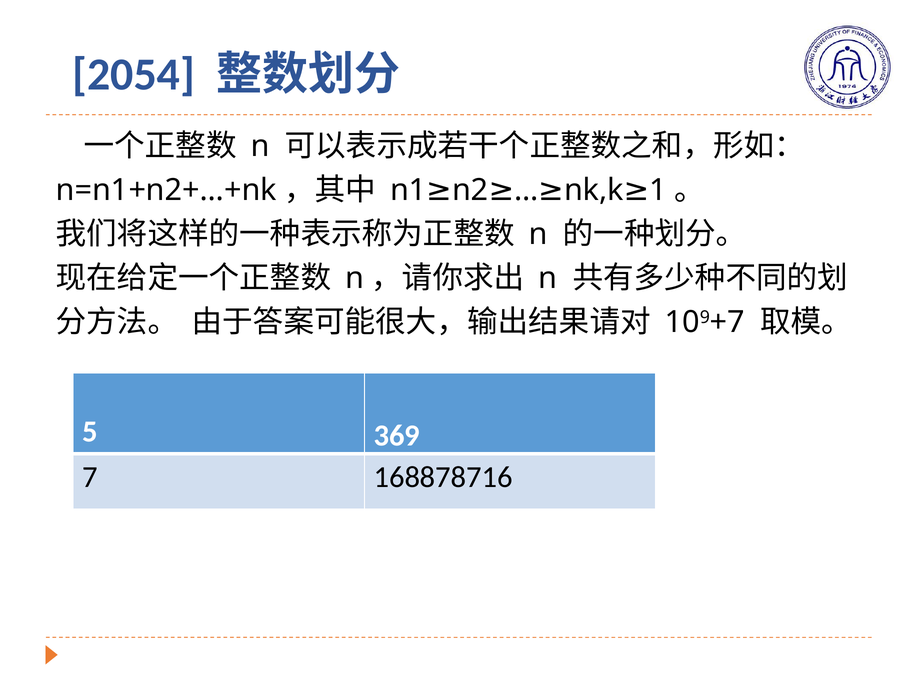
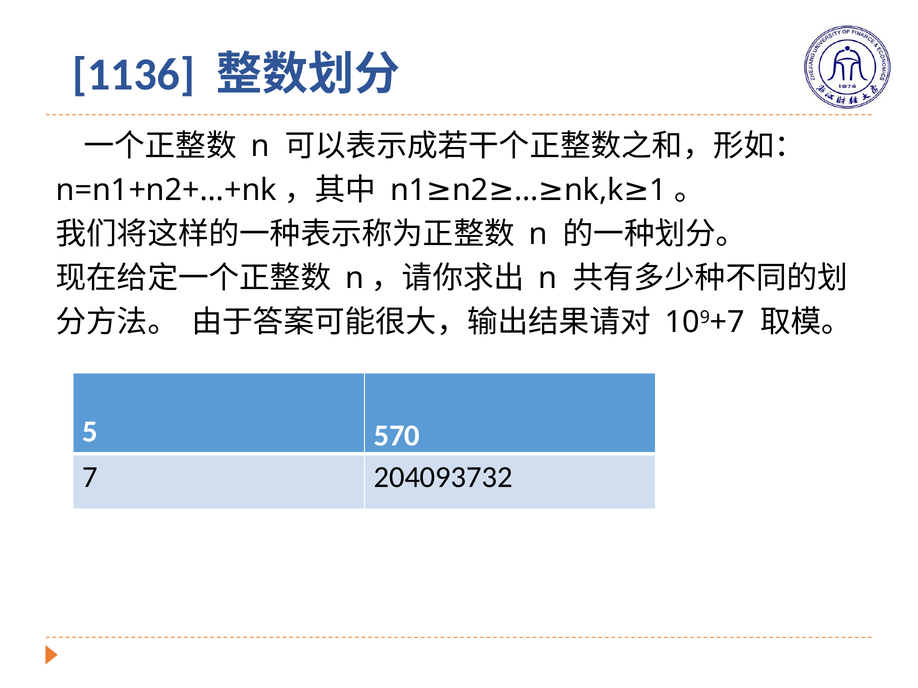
2054: 2054 -> 1136 (134, 75)
369: 369 -> 570 (397, 436)
168878716: 168878716 -> 204093732 (443, 478)
